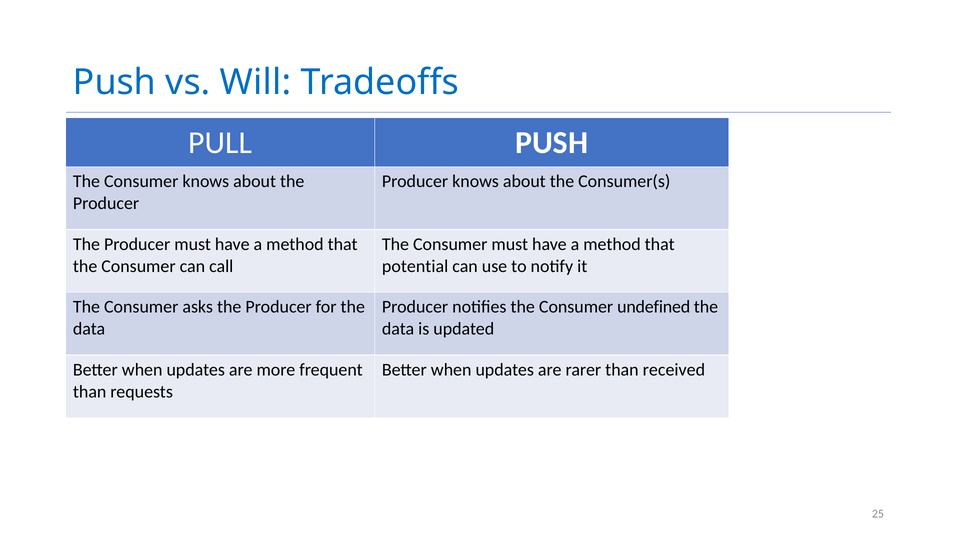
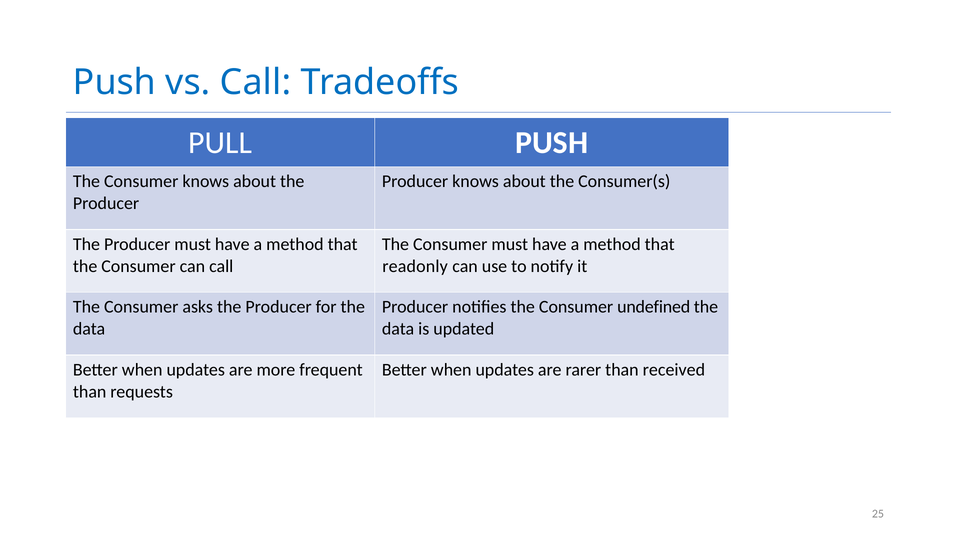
vs Will: Will -> Call (256, 82)
potential: potential -> readonly (415, 266)
